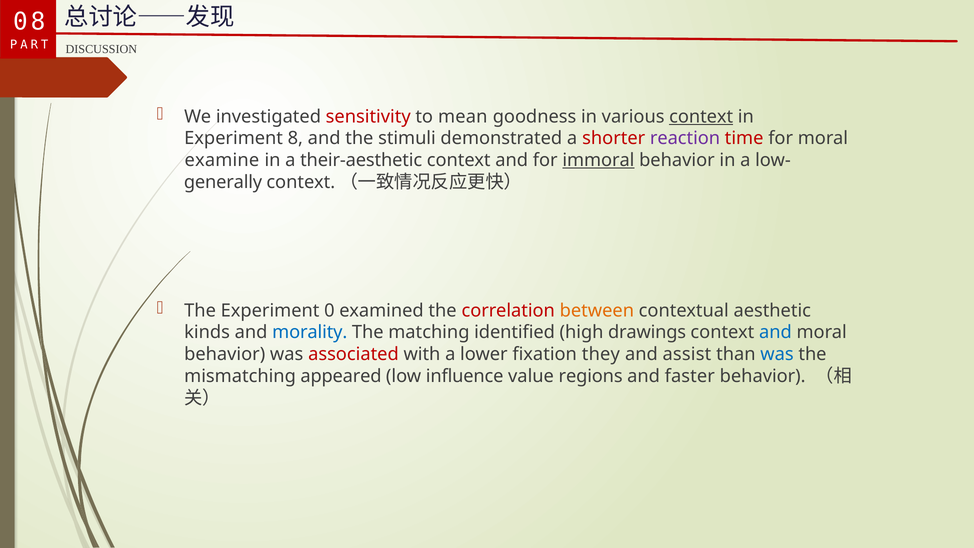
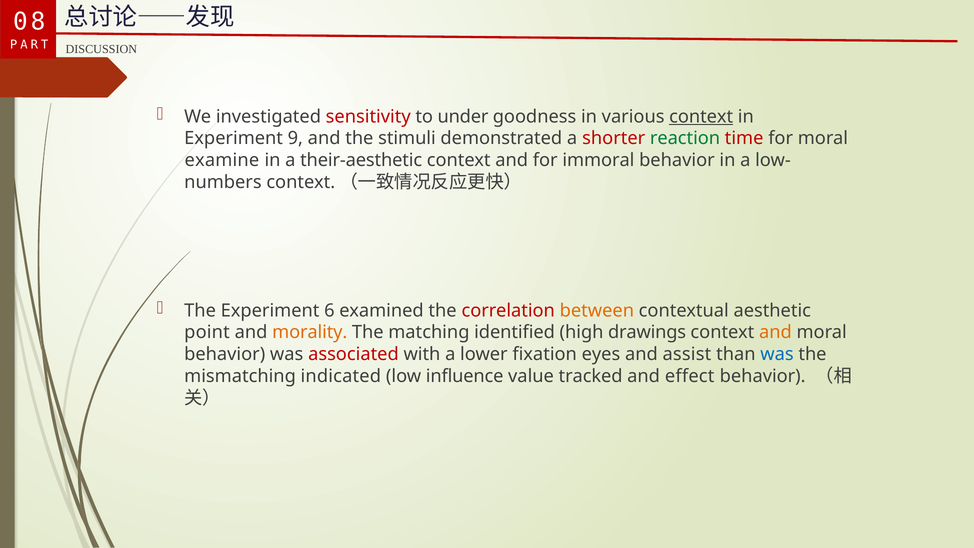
mean: mean -> under (463, 116)
8: 8 -> 9 (295, 138)
reaction colour: purple -> green (685, 138)
immoral underline: present -> none (598, 160)
generally: generally -> numbers (223, 182)
0: 0 -> 6 (329, 310)
kinds: kinds -> point (207, 332)
morality colour: blue -> orange (310, 332)
and colour: blue -> orange (775, 332)
they: they -> eyes (601, 354)
appeared: appeared -> indicated (341, 376)
regions: regions -> tracked (591, 376)
faster: faster -> effect (690, 376)
